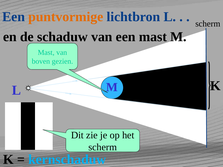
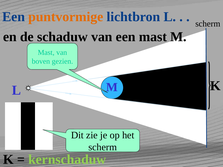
kernschaduw colour: light blue -> light green (67, 160)
